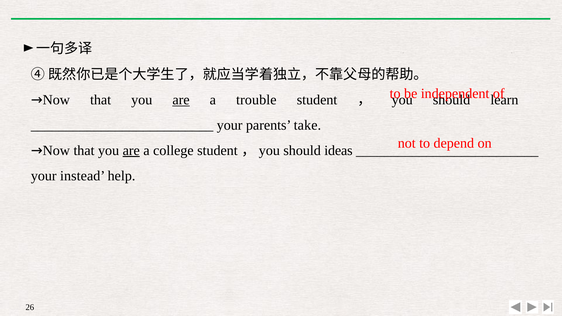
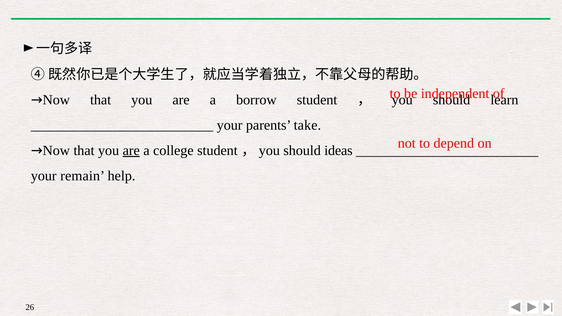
are underline: present -> none (181, 100)
trouble: trouble -> borrow (256, 100)
instead: instead -> remain (83, 176)
